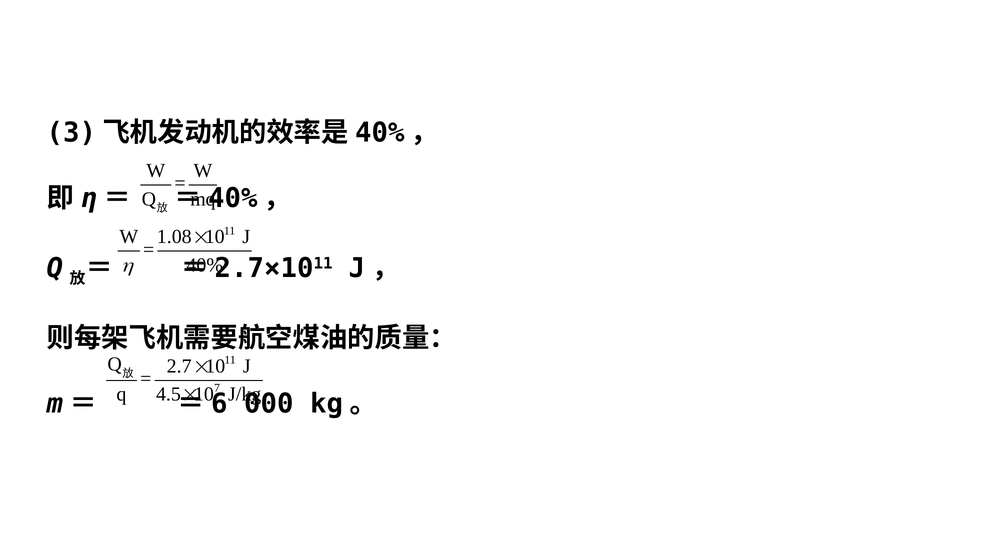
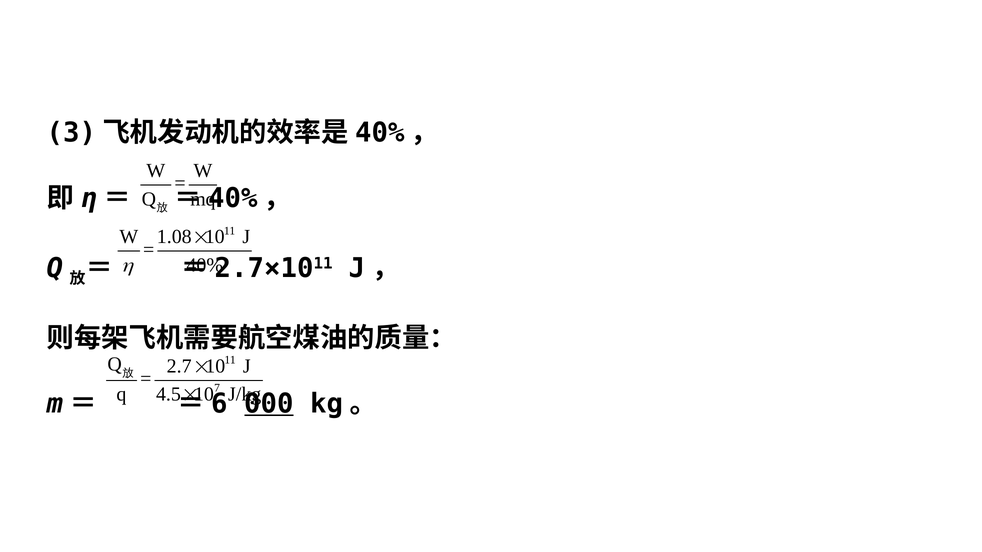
000 underline: none -> present (269, 404)
